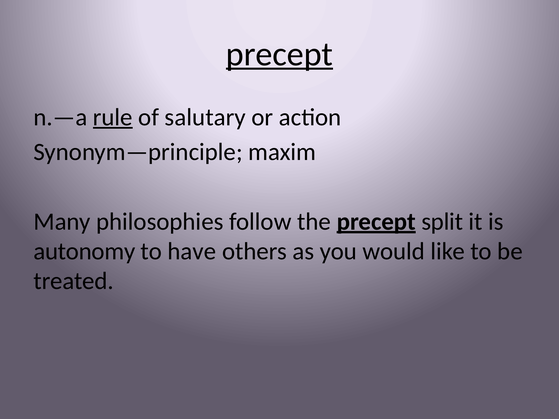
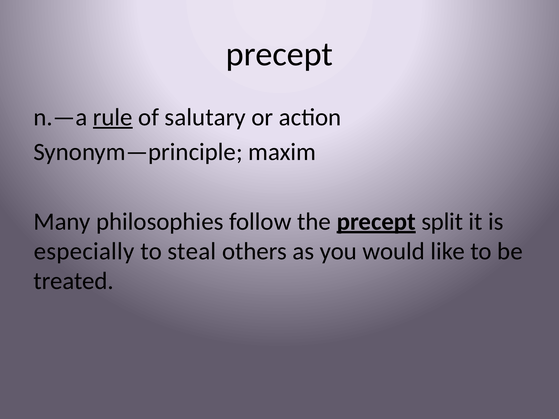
precept underline: present -> none (279, 54)
autonomy: autonomy -> especially (84, 251)
have: have -> steal (192, 251)
